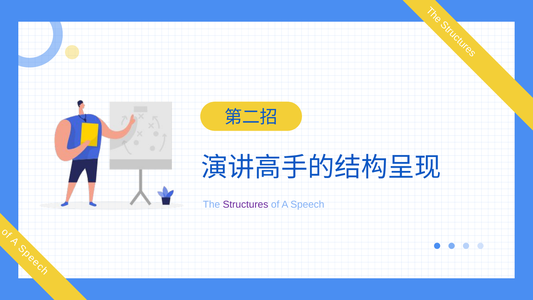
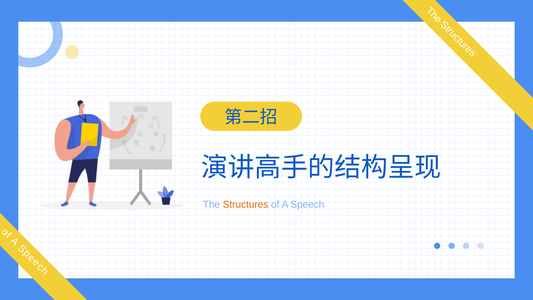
Structures colour: purple -> orange (246, 205)
